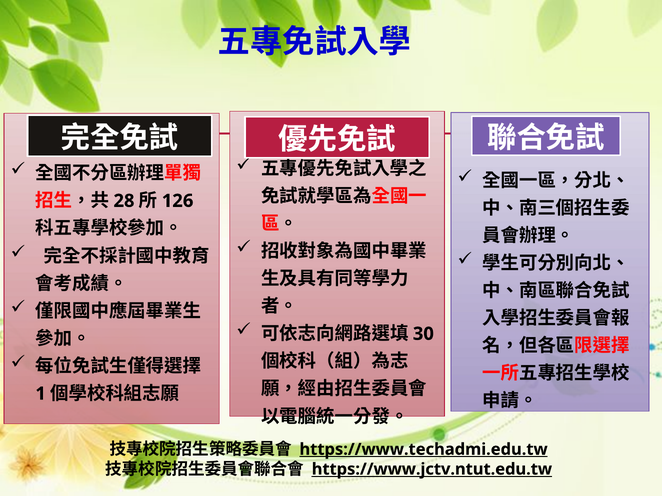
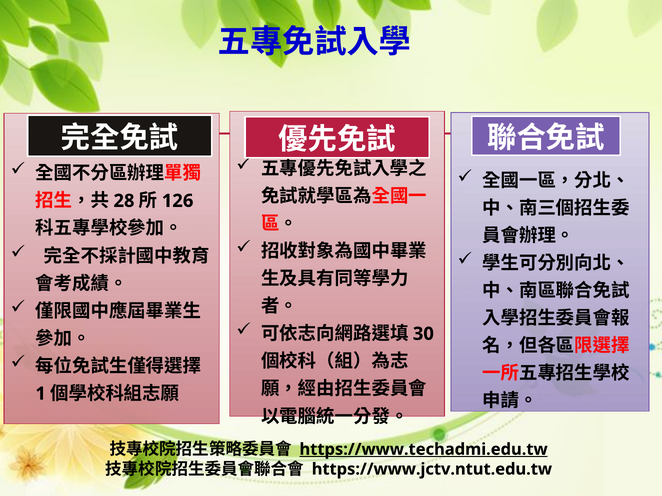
https://www.jctv.ntut.edu.tw underline: present -> none (432, 470)
